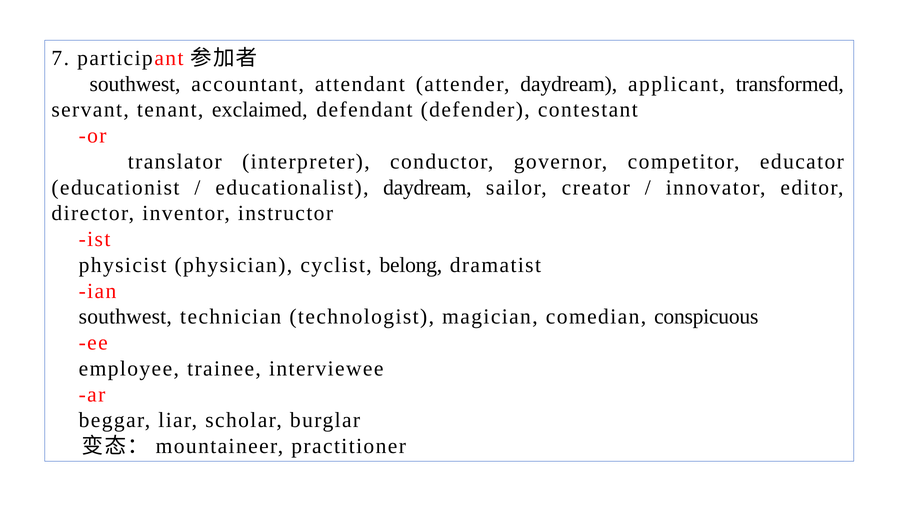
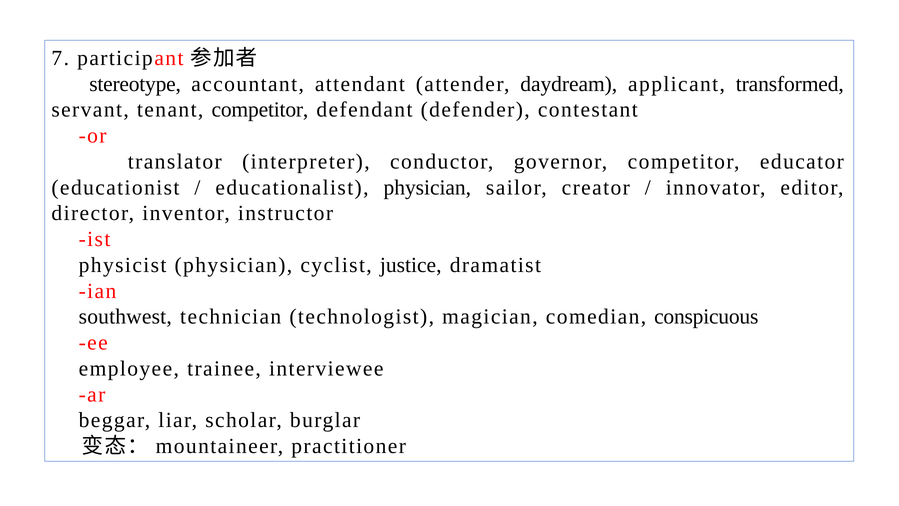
southwest: southwest -> stereotype (135, 84)
tenant exclaimed: exclaimed -> competitor (260, 110)
educationalist daydream: daydream -> physician (427, 187)
belong: belong -> justice (411, 265)
